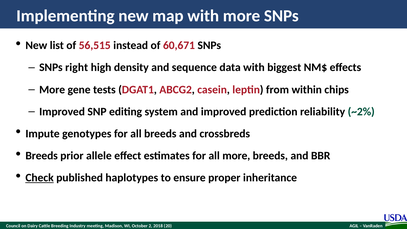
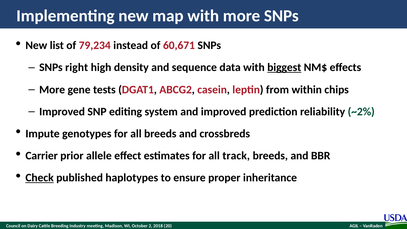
56,515: 56,515 -> 79,234 (95, 45)
biggest underline: none -> present (284, 68)
Breeds: Breeds -> Carrier (42, 156)
all more: more -> track (236, 156)
